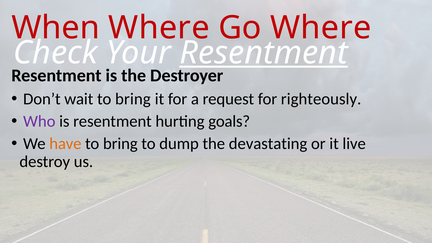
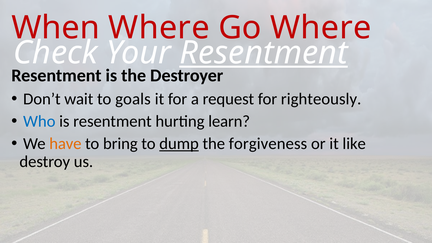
wait to bring: bring -> goals (133, 99)
Who colour: purple -> blue (39, 121)
goals: goals -> learn (229, 121)
dump underline: none -> present (179, 144)
devastating: devastating -> forgiveness (268, 144)
live: live -> like (354, 144)
